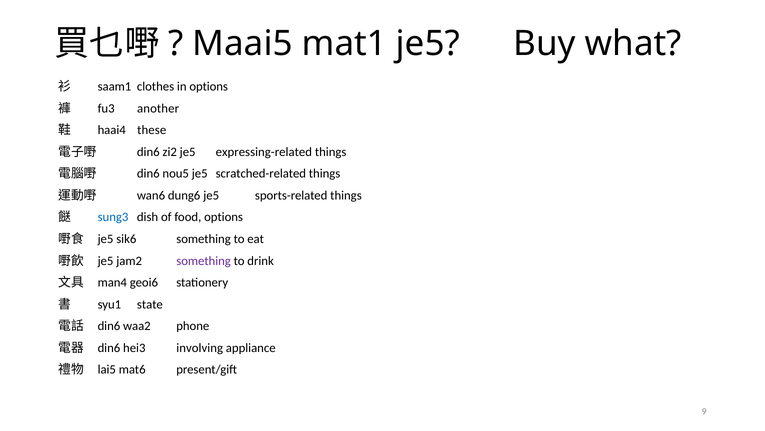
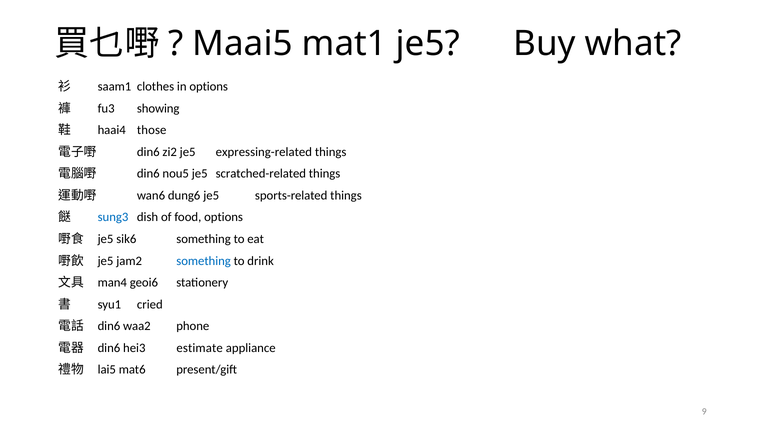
another: another -> showing (158, 108)
these: these -> those (152, 130)
something colour: purple -> blue (204, 260)
state: state -> cried (150, 304)
involving: involving -> estimate (200, 347)
